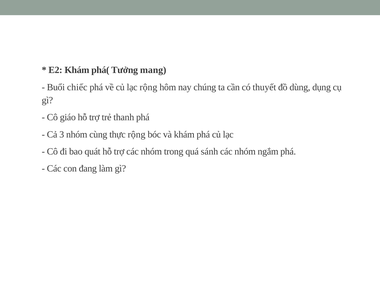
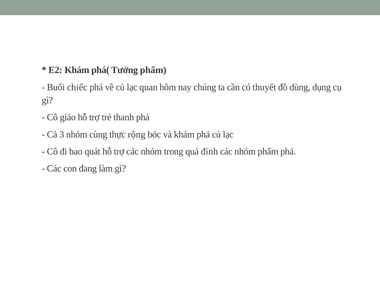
Tưởng mang: mang -> phẩm (153, 70)
lạc rộng: rộng -> quan (149, 87)
sánh: sánh -> đình (209, 151)
nhóm ngắm: ngắm -> phẩm (268, 151)
